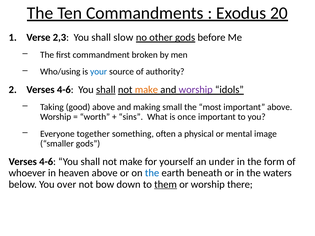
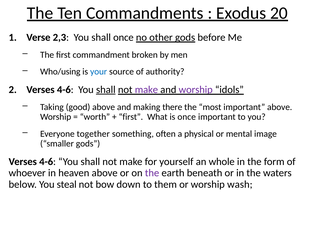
shall slow: slow -> once (123, 37)
make colour: orange -> purple (146, 90)
small: small -> there (172, 107)
sins: sins -> first (131, 117)
under: under -> whole (222, 162)
the colour: blue -> purple (152, 173)
over: over -> steal (67, 184)
them underline: present -> none (166, 184)
there: there -> wash (240, 184)
